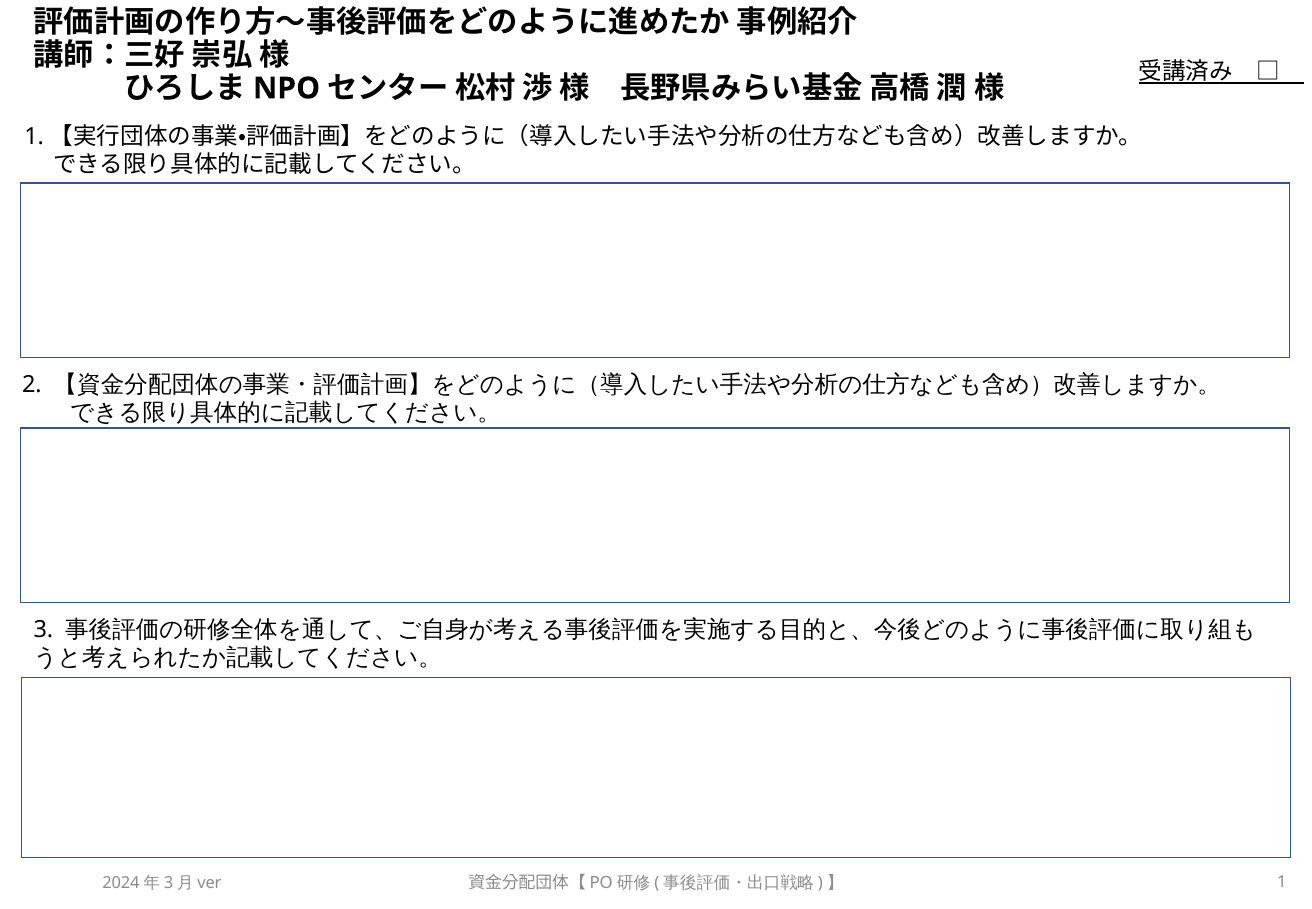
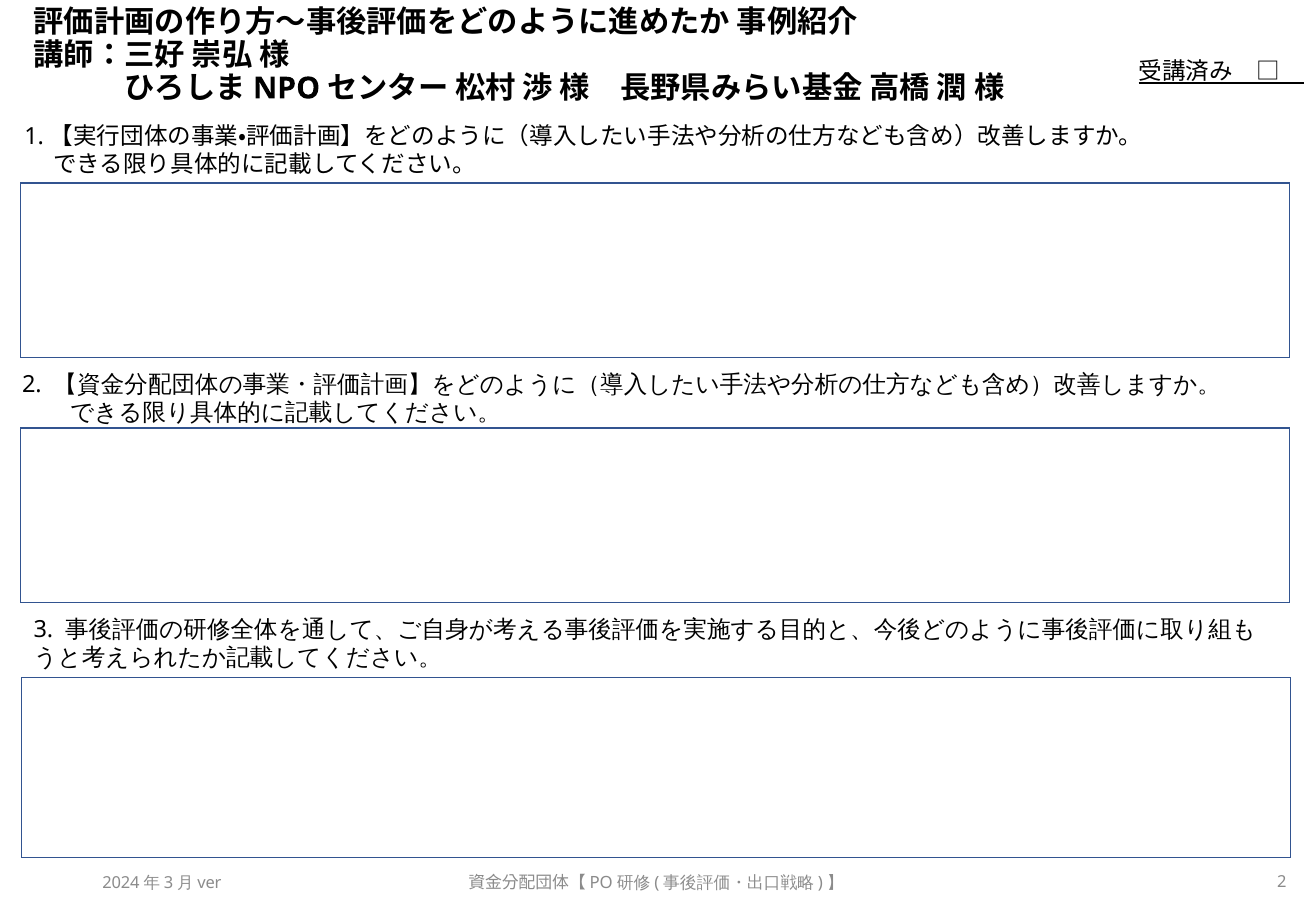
1: 1 -> 2 (1282, 881)
